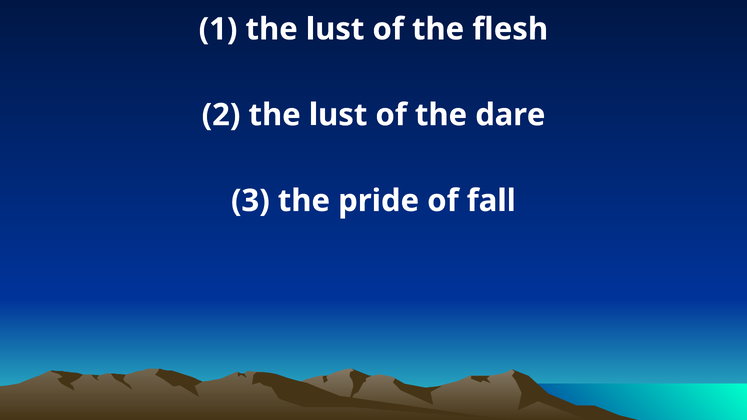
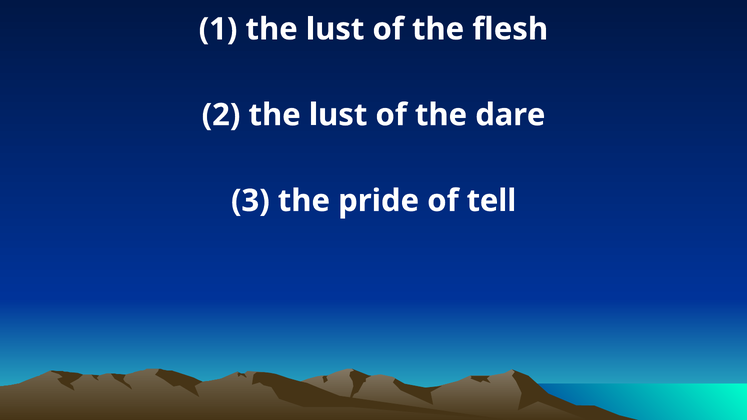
fall: fall -> tell (491, 201)
